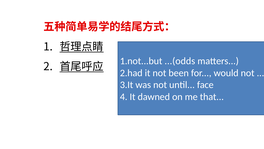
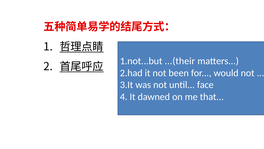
...(odds: ...(odds -> ...(their (180, 61)
